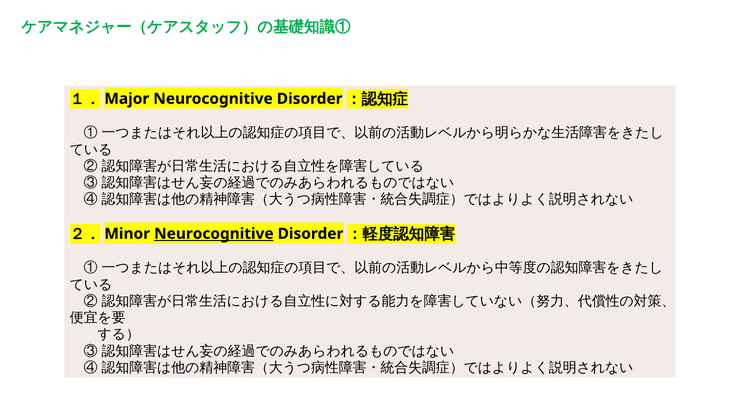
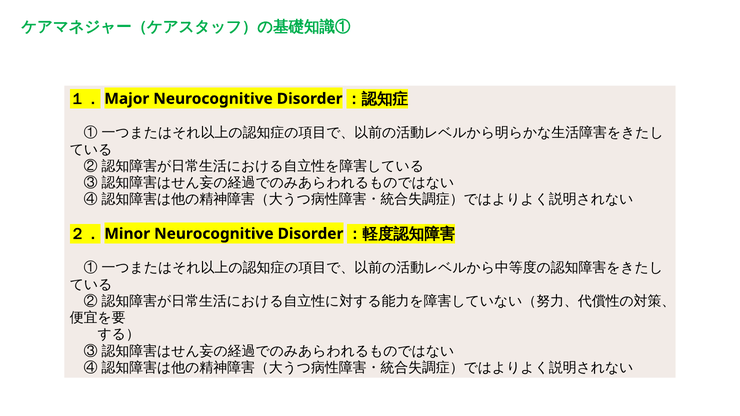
Neurocognitive underline: present -> none (214, 234)
